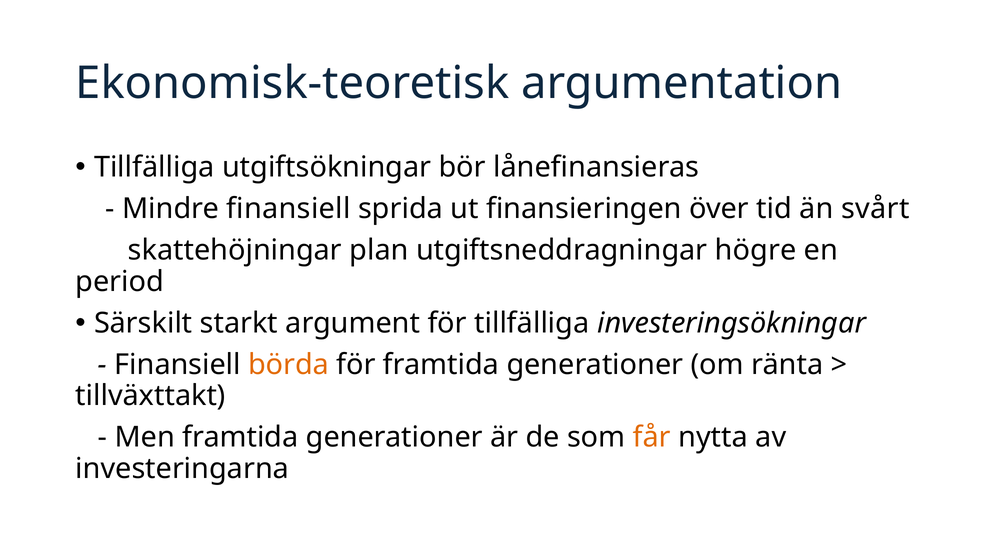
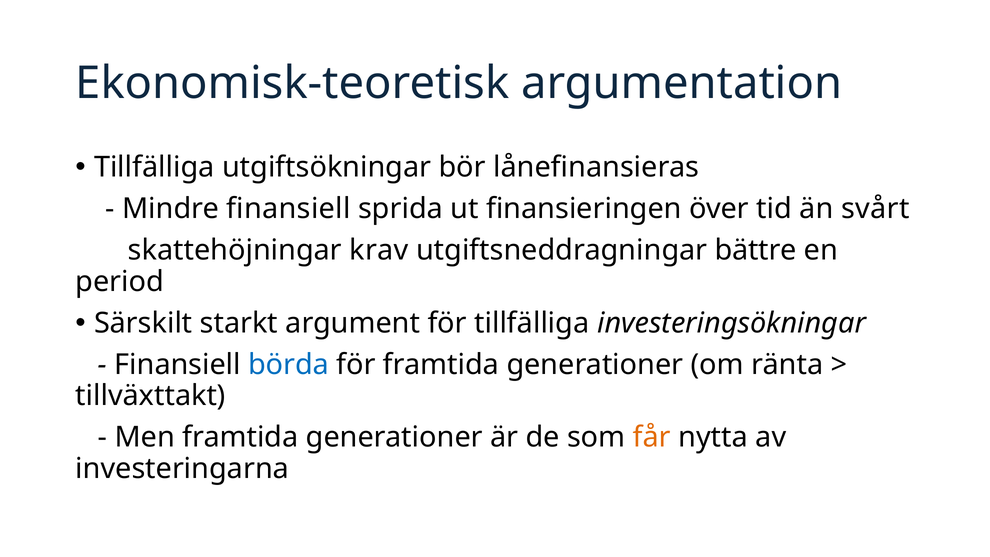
plan: plan -> krav (379, 250)
högre: högre -> bättre (756, 250)
börda colour: orange -> blue (289, 365)
